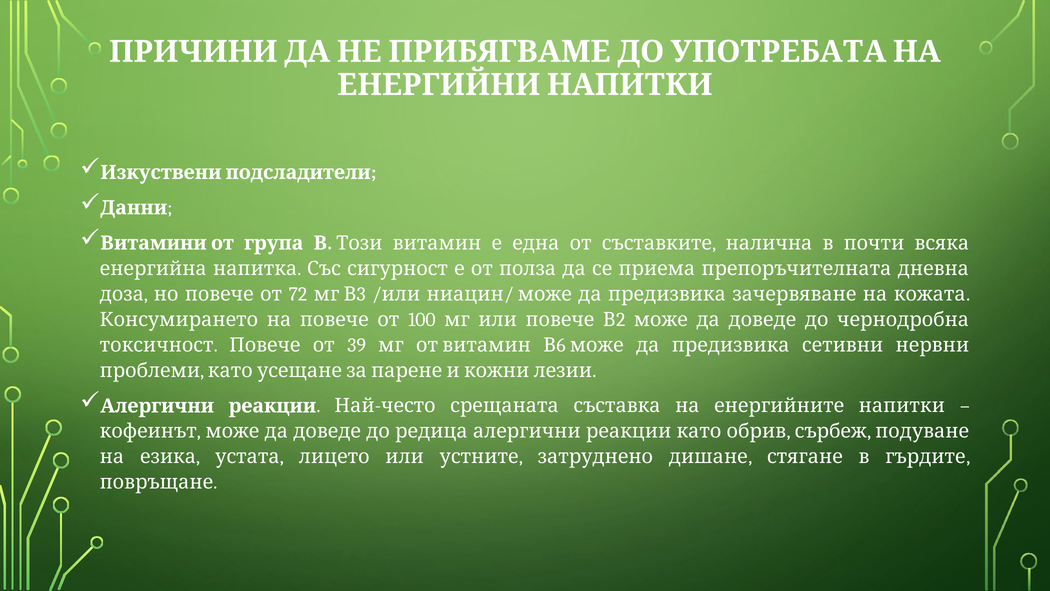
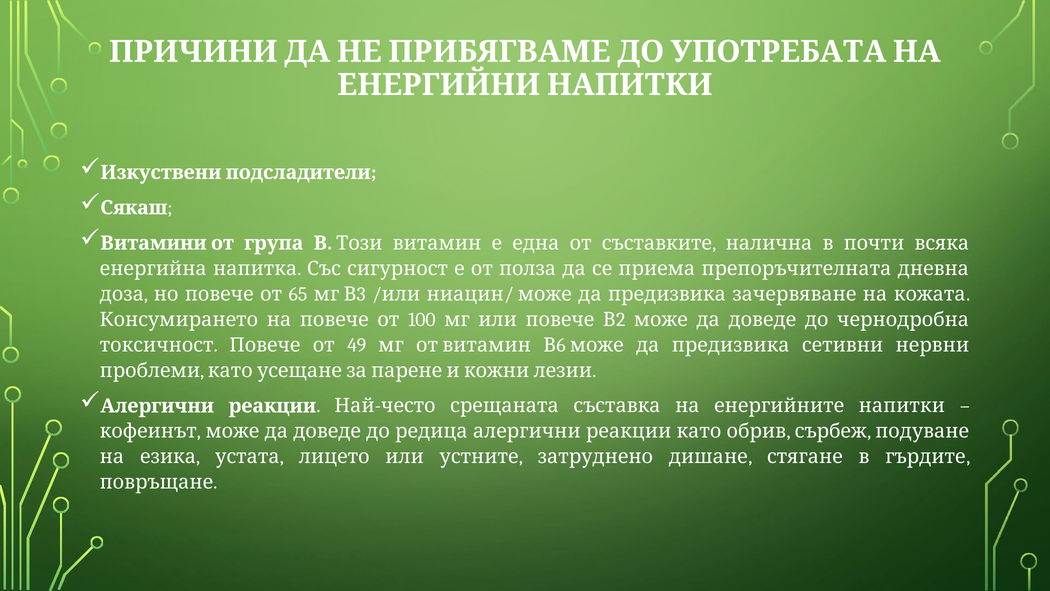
Данни: Данни -> Сякаш (134, 208)
72: 72 -> 65 (298, 294)
39: 39 -> 49 (357, 345)
